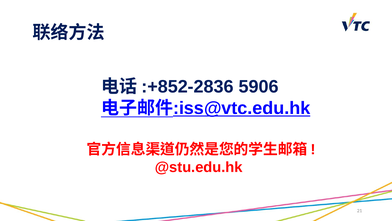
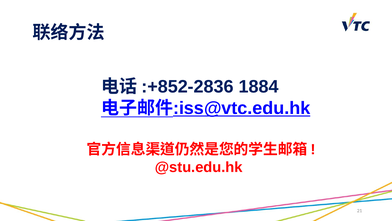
5906: 5906 -> 1884 (259, 86)
